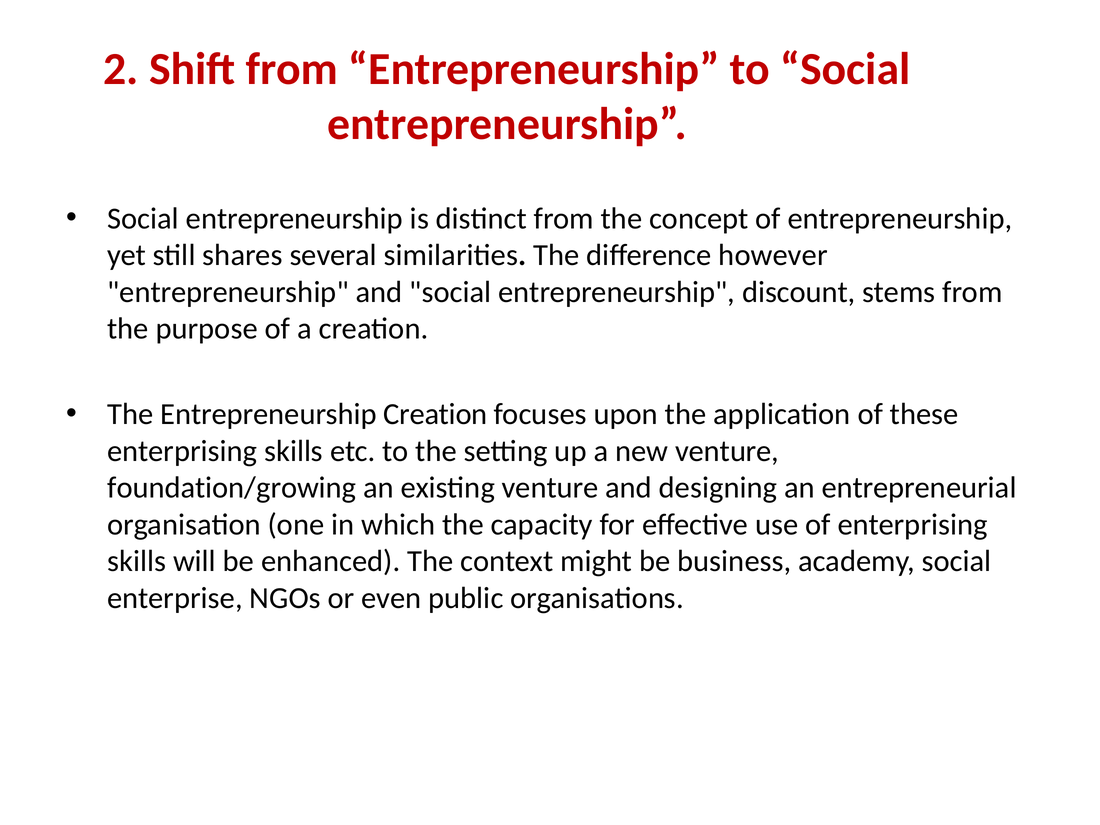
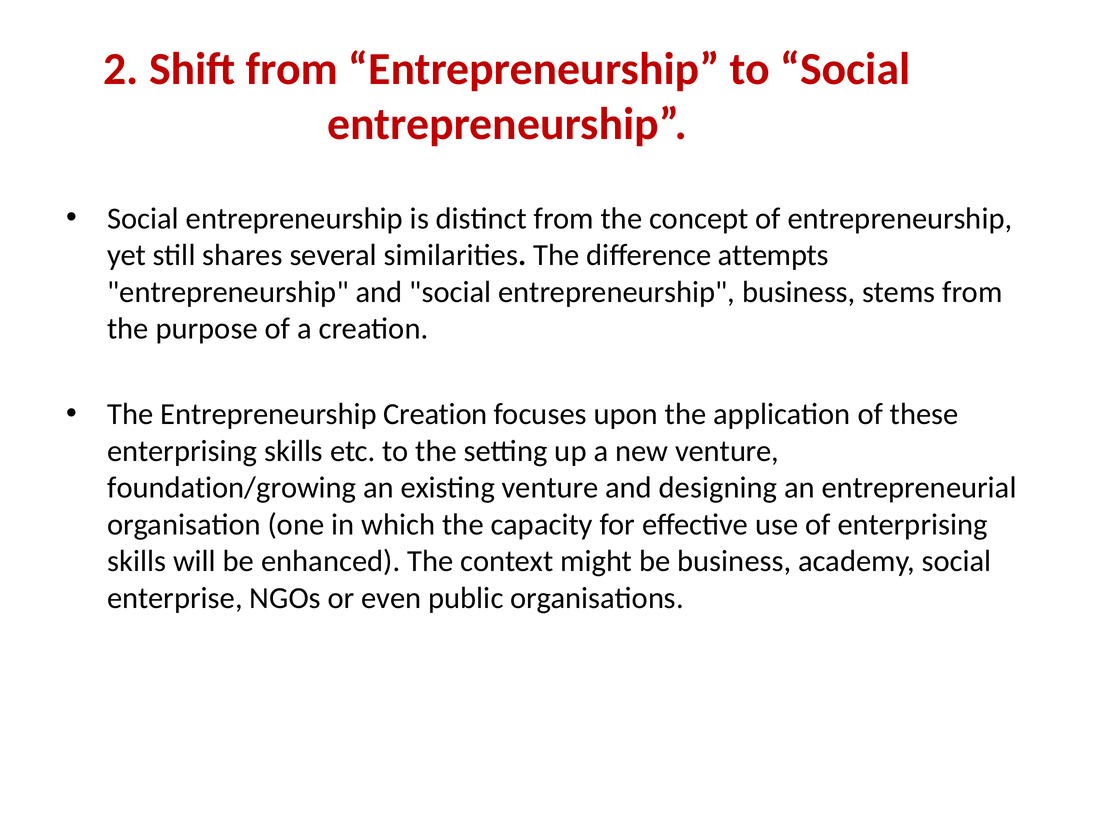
however: however -> attempts (773, 255)
entrepreneurship discount: discount -> business (799, 292)
